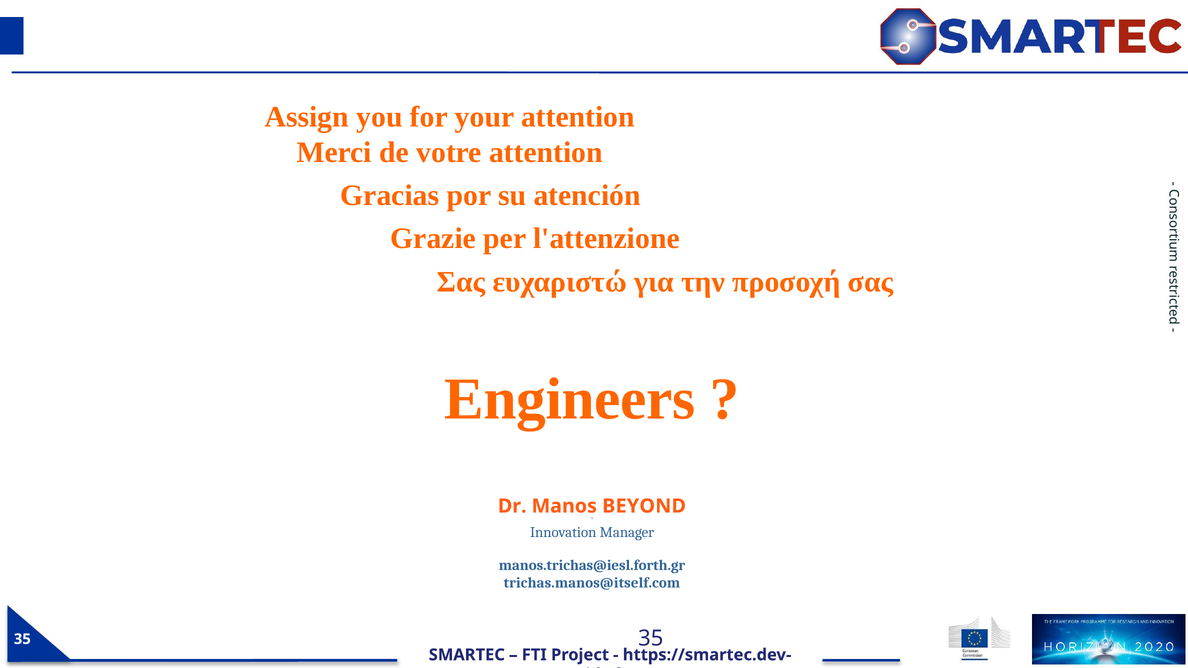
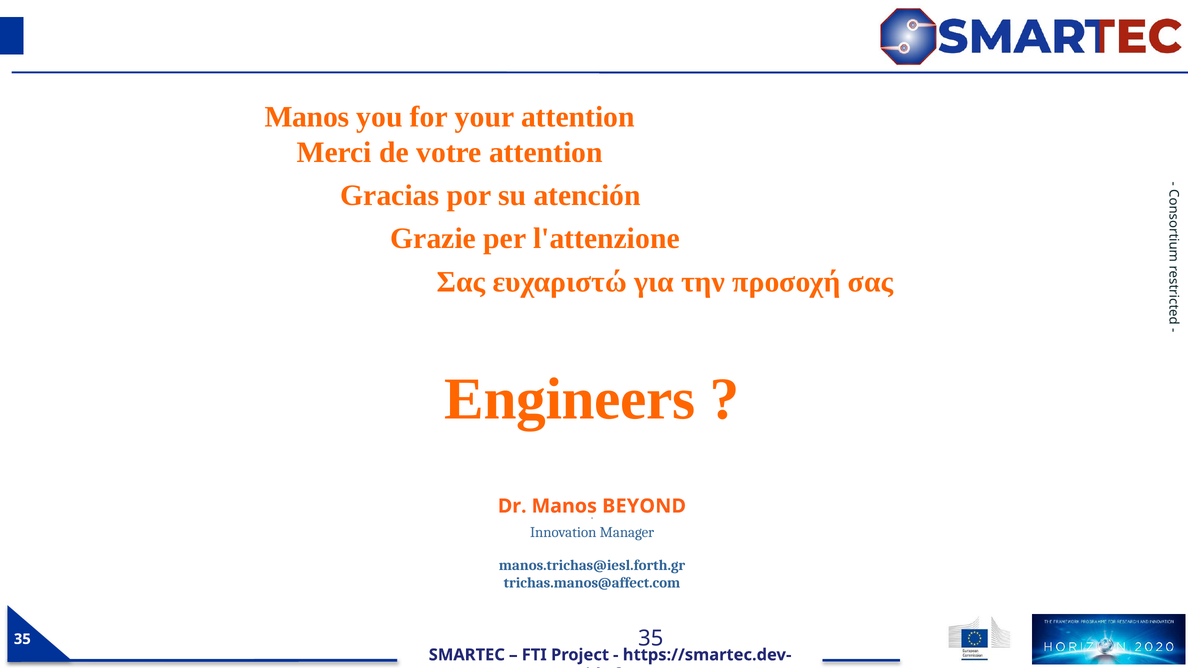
Assign: Assign -> Manos (307, 117)
trichas.manos@itself.com: trichas.manos@itself.com -> trichas.manos@affect.com (592, 583)
